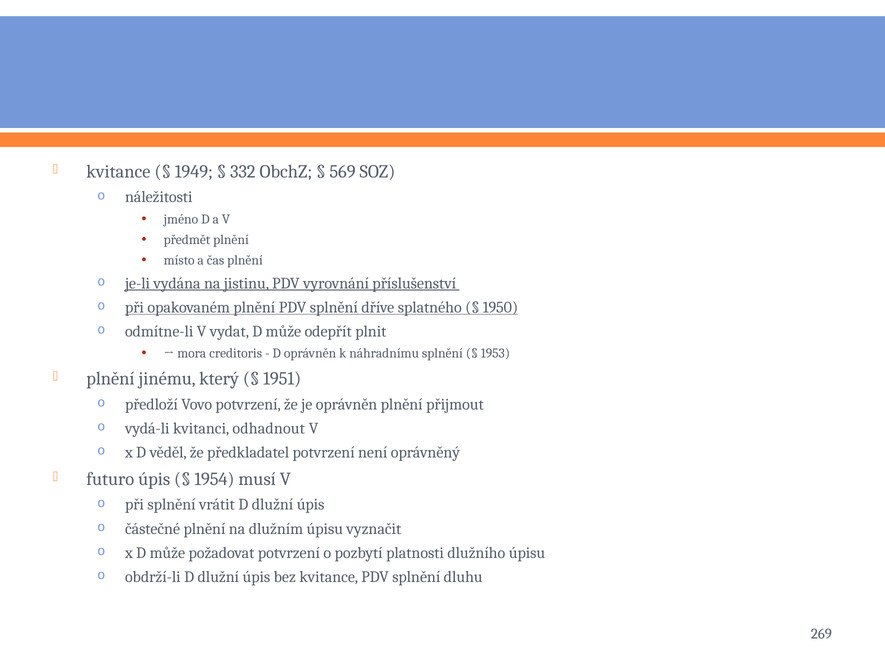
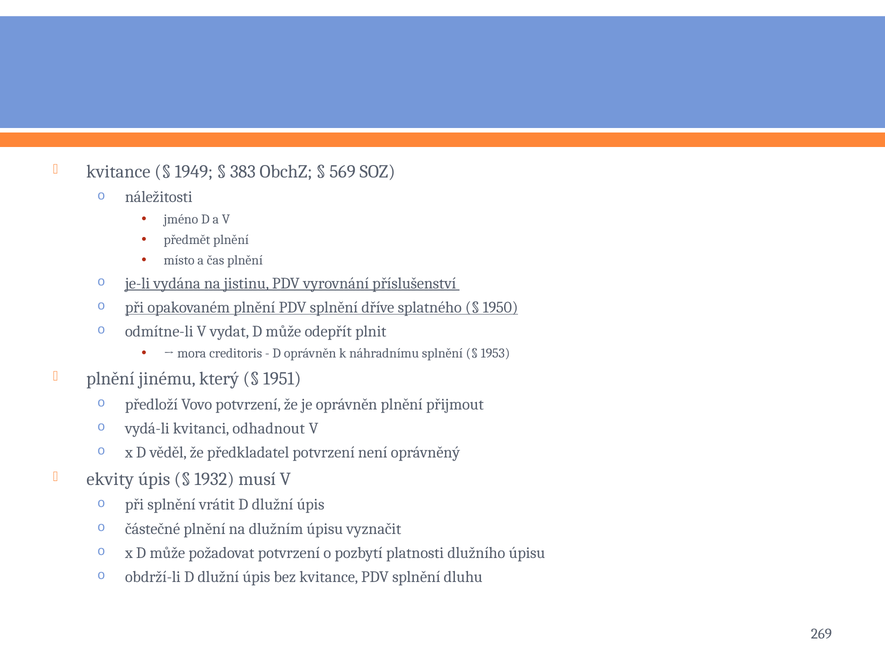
332: 332 -> 383 (243, 172)
futuro: futuro -> ekvity (110, 479)
1954: 1954 -> 1932 (214, 479)
